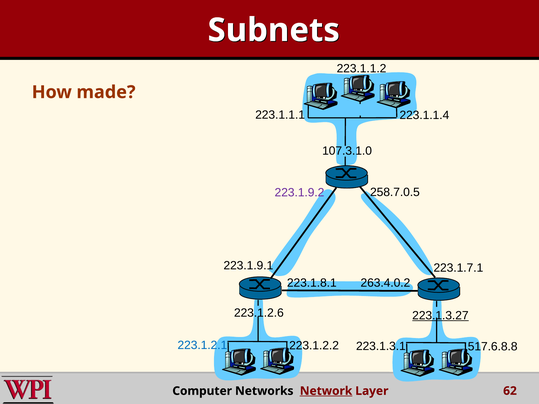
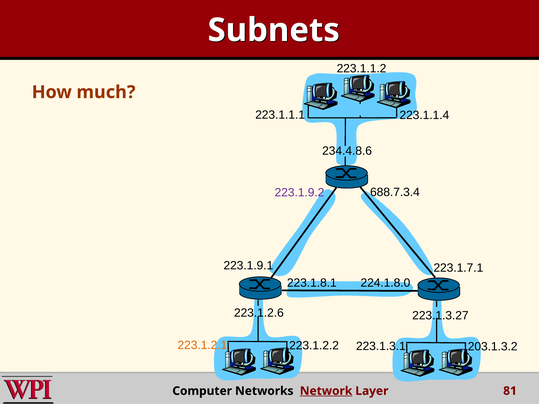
made: made -> much (106, 92)
107.3.1.0: 107.3.1.0 -> 234.4.8.6 (347, 151)
258.7.0.5: 258.7.0.5 -> 688.7.3.4 (395, 192)
263.4.0.2: 263.4.0.2 -> 224.1.8.0 (385, 283)
223.1.3.27 underline: present -> none (440, 316)
223.1.2.1 colour: blue -> orange (202, 345)
517.6.8.8: 517.6.8.8 -> 203.1.3.2 (493, 347)
62: 62 -> 81 (510, 391)
